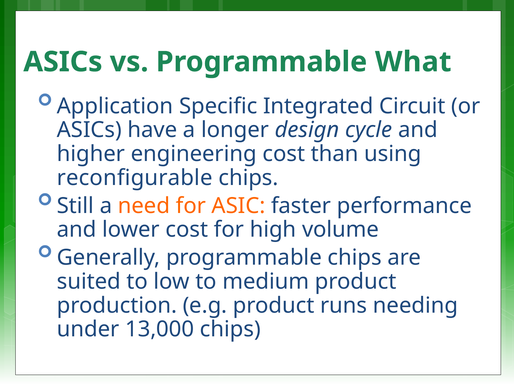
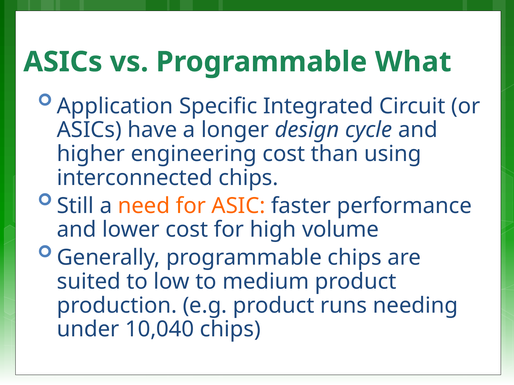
reconfigurable: reconfigurable -> interconnected (135, 178)
13,000: 13,000 -> 10,040 (160, 330)
